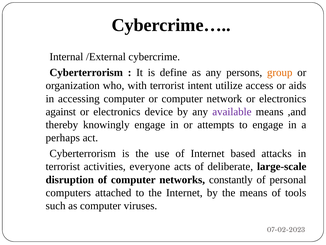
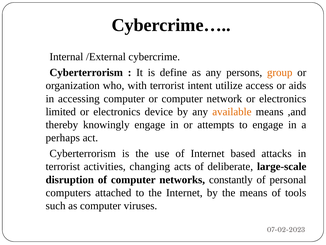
against: against -> limited (61, 112)
available colour: purple -> orange (232, 112)
everyone: everyone -> changing (150, 166)
